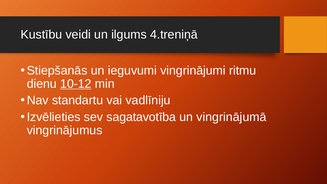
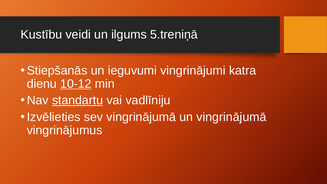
4.treniņā: 4.treniņā -> 5.treniņā (174, 35)
ritmu: ritmu -> katra (243, 70)
standartu underline: none -> present (78, 100)
sev sagatavotība: sagatavotība -> vingrinājumā (141, 117)
